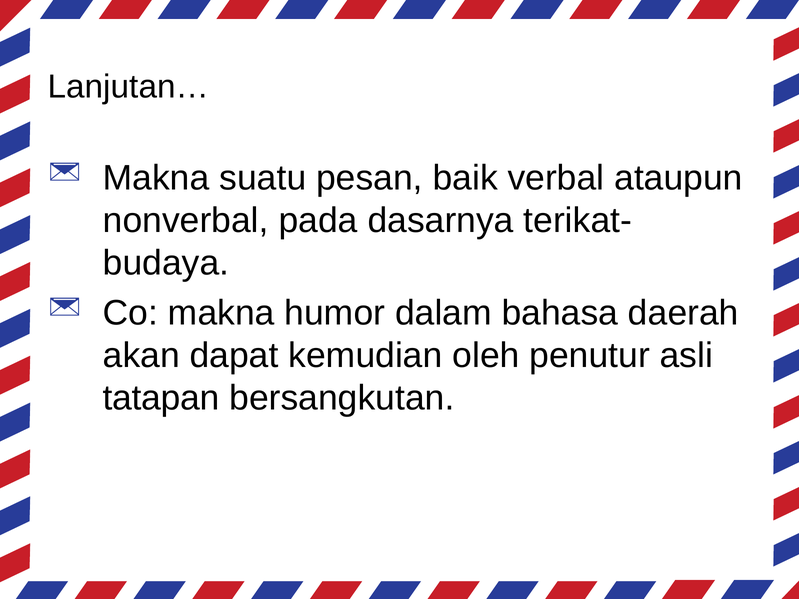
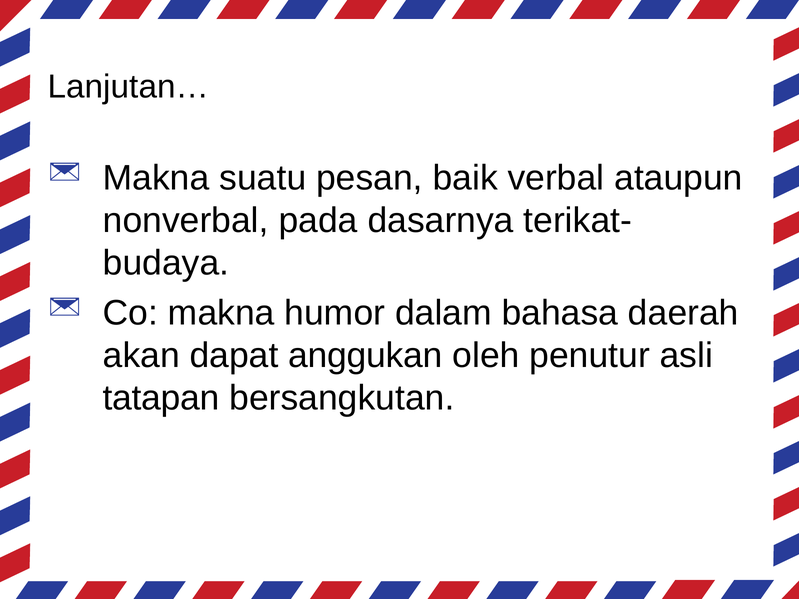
kemudian: kemudian -> anggukan (366, 356)
